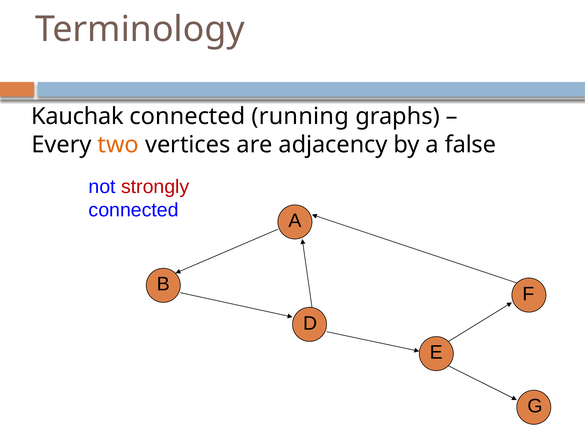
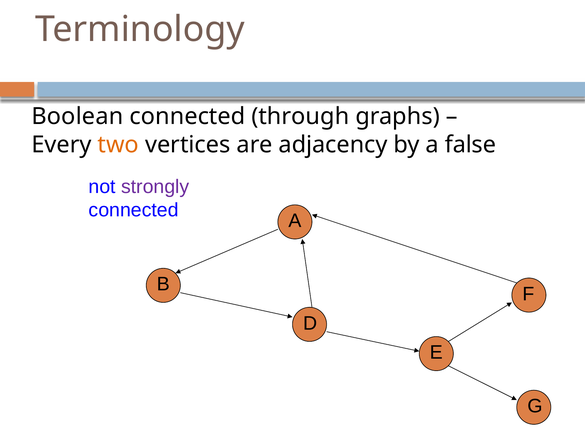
Kauchak: Kauchak -> Boolean (77, 116)
running: running -> through (300, 116)
strongly colour: red -> purple (155, 187)
